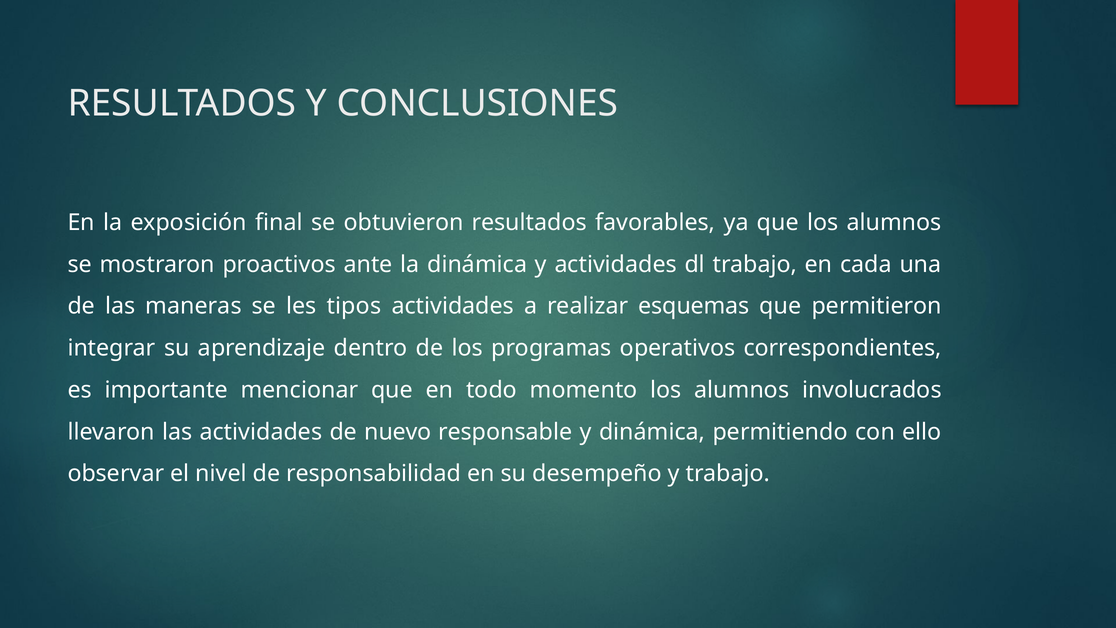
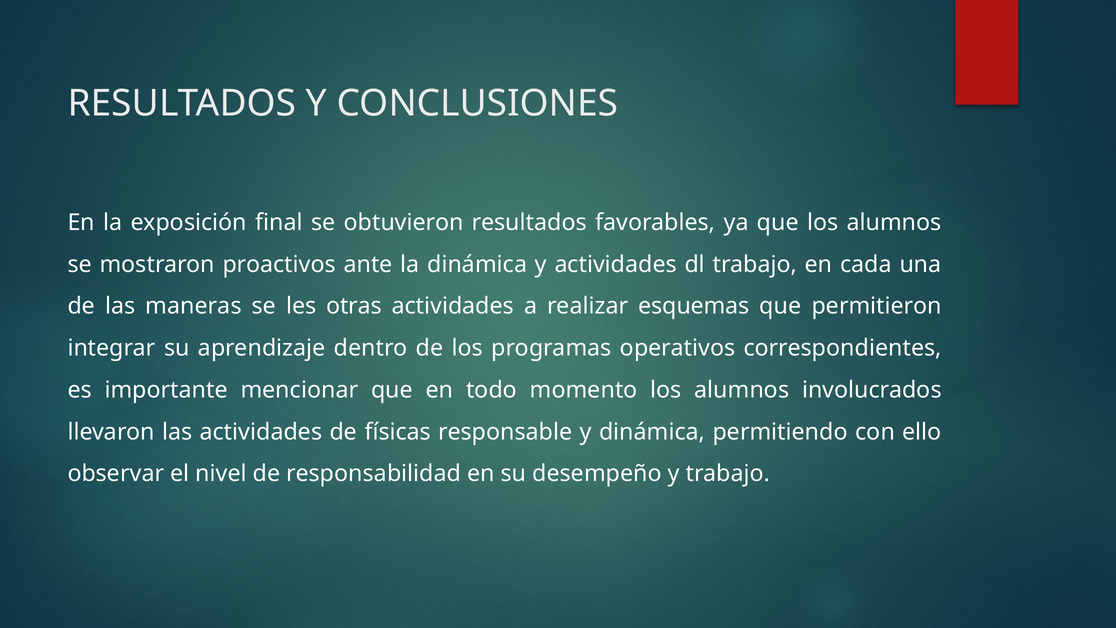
tipos: tipos -> otras (354, 306)
nuevo: nuevo -> físicas (398, 432)
